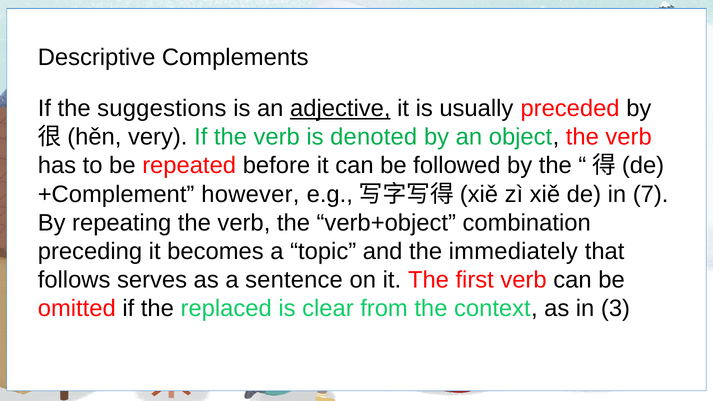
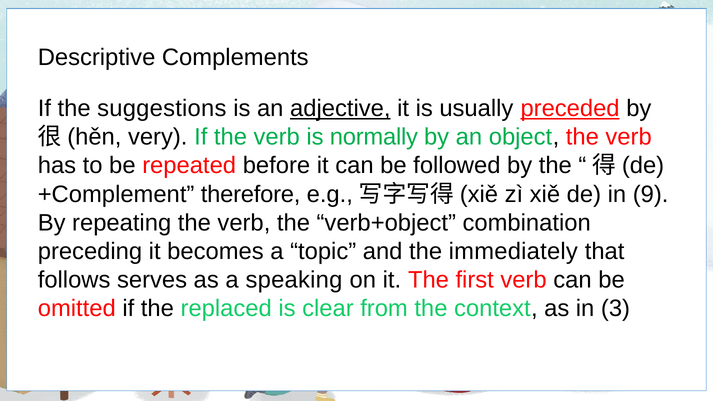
preceded underline: none -> present (570, 109)
denoted: denoted -> normally (374, 137)
however: however -> therefore (251, 194)
7: 7 -> 9 (651, 194)
sentence: sentence -> speaking (294, 280)
